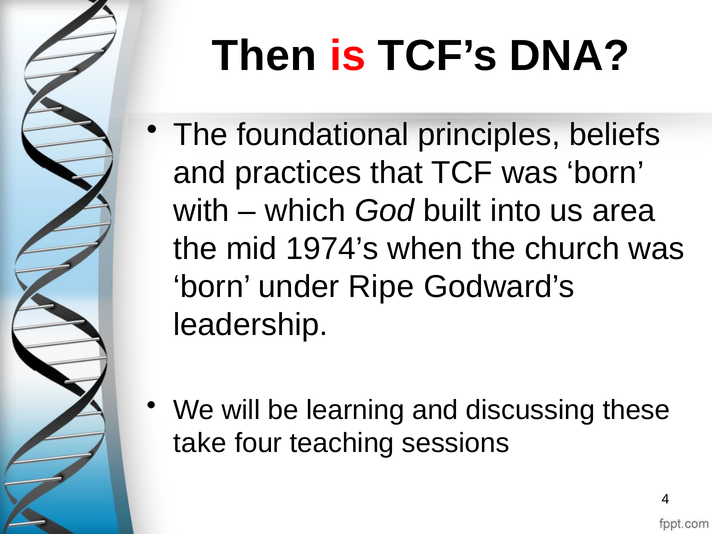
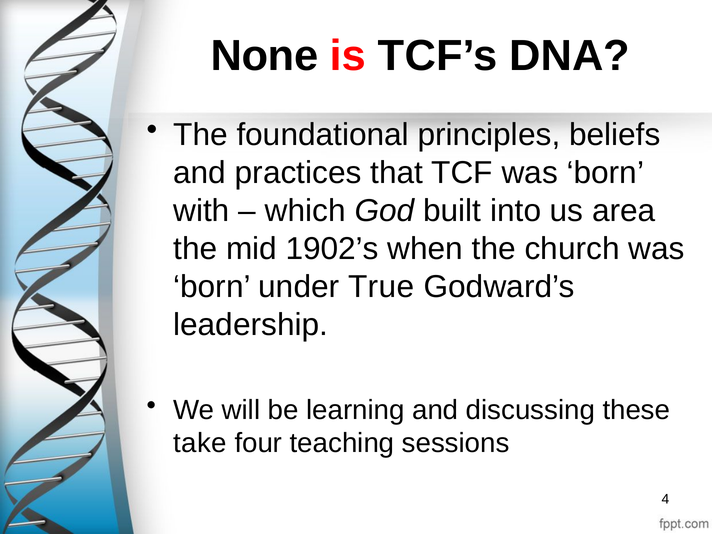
Then: Then -> None (265, 56)
1974’s: 1974’s -> 1902’s (332, 249)
Ripe: Ripe -> True (381, 287)
